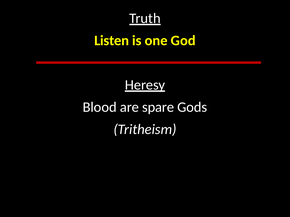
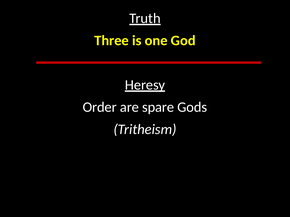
Listen: Listen -> Three (112, 41)
Blood: Blood -> Order (100, 107)
